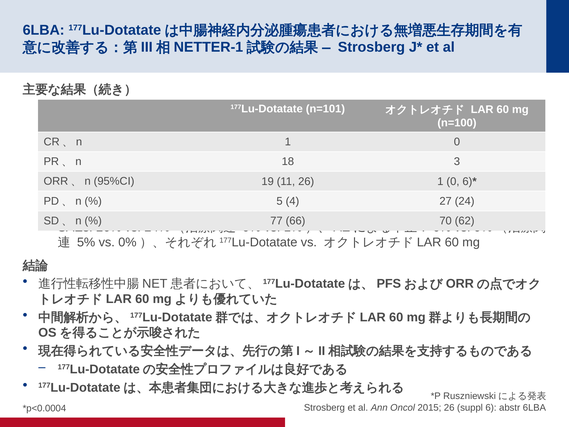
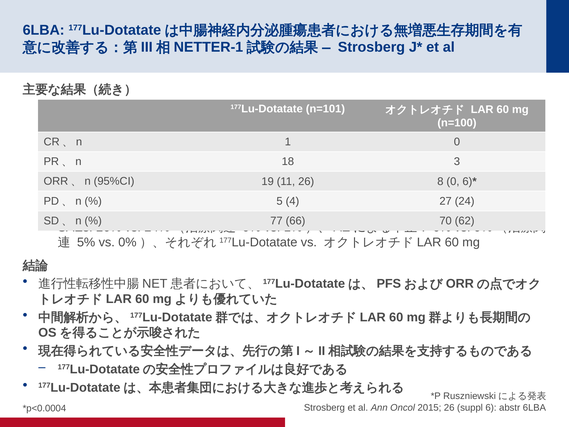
26 1: 1 -> 8 (440, 181)
